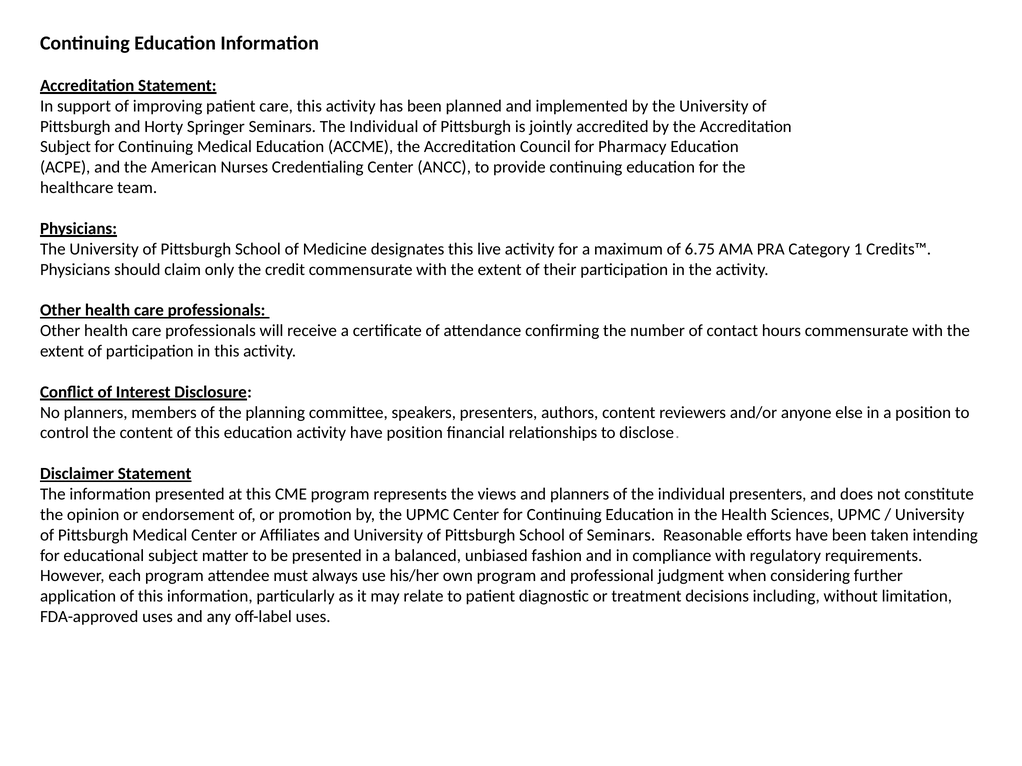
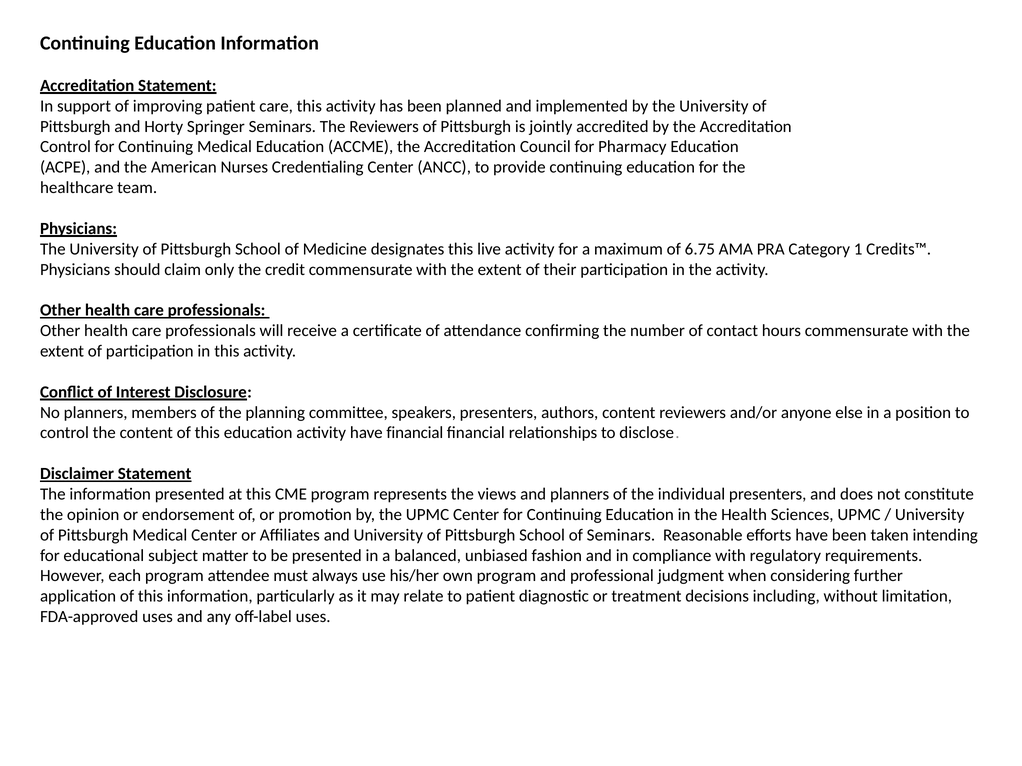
Seminars The Individual: Individual -> Reviewers (384, 127)
Subject: Subject -> Control (65, 147)
have position: position -> financial (415, 433)
